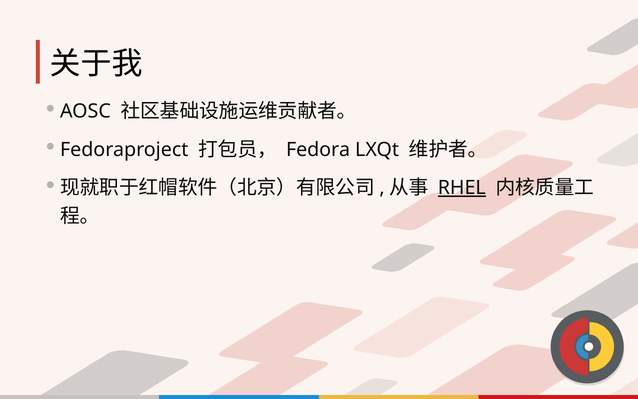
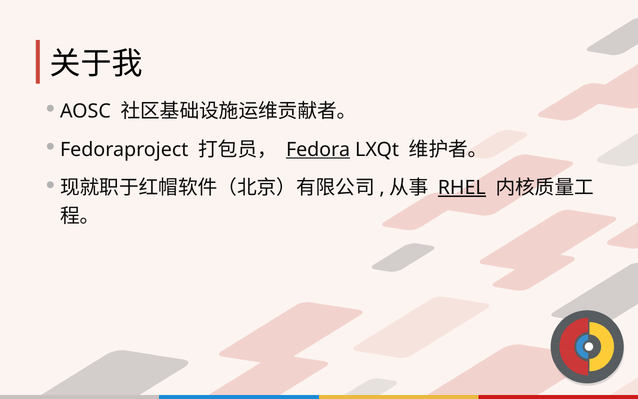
Fedora underline: none -> present (318, 149)
